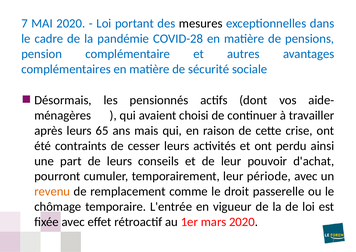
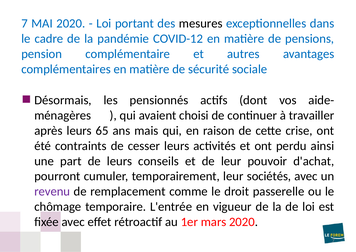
COVID-28: COVID-28 -> COVID-12 (178, 39)
période: période -> sociétés (269, 176)
revenu colour: orange -> purple (52, 191)
